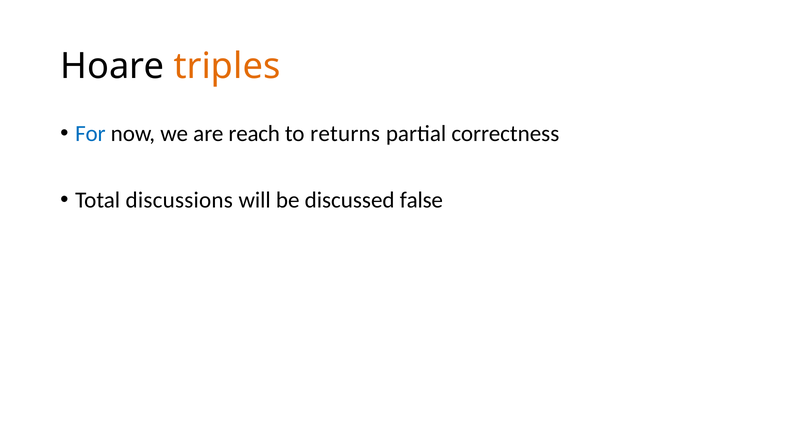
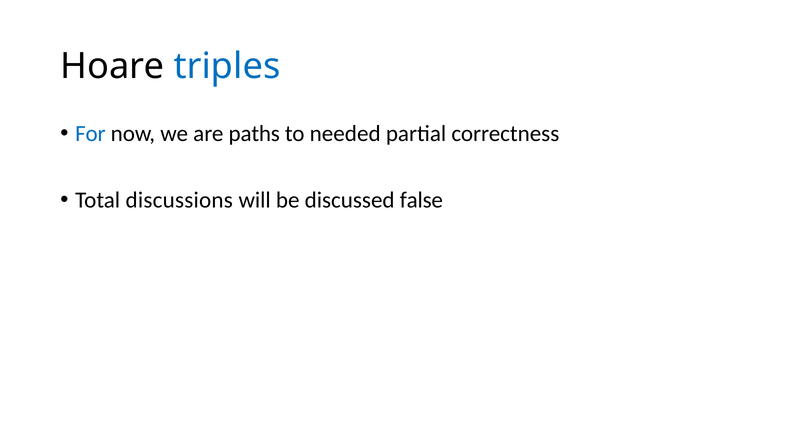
triples colour: orange -> blue (227, 66)
reach: reach -> paths (254, 134)
returns: returns -> needed (345, 134)
